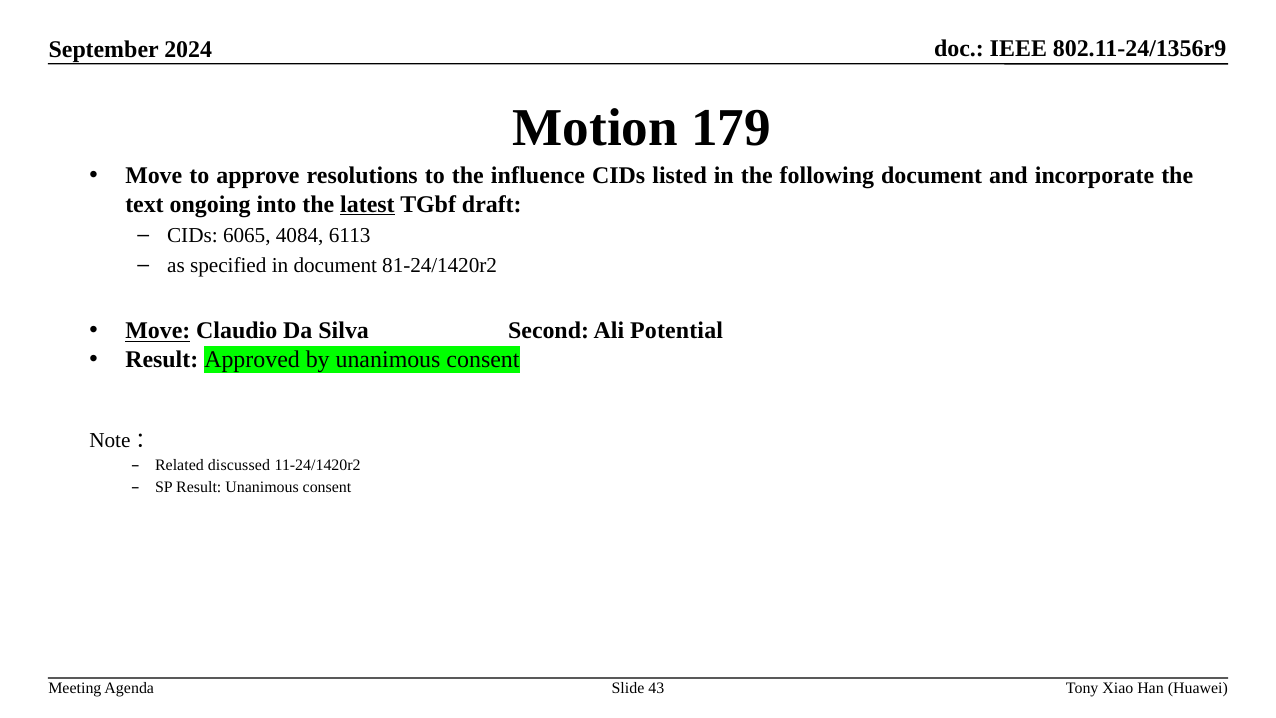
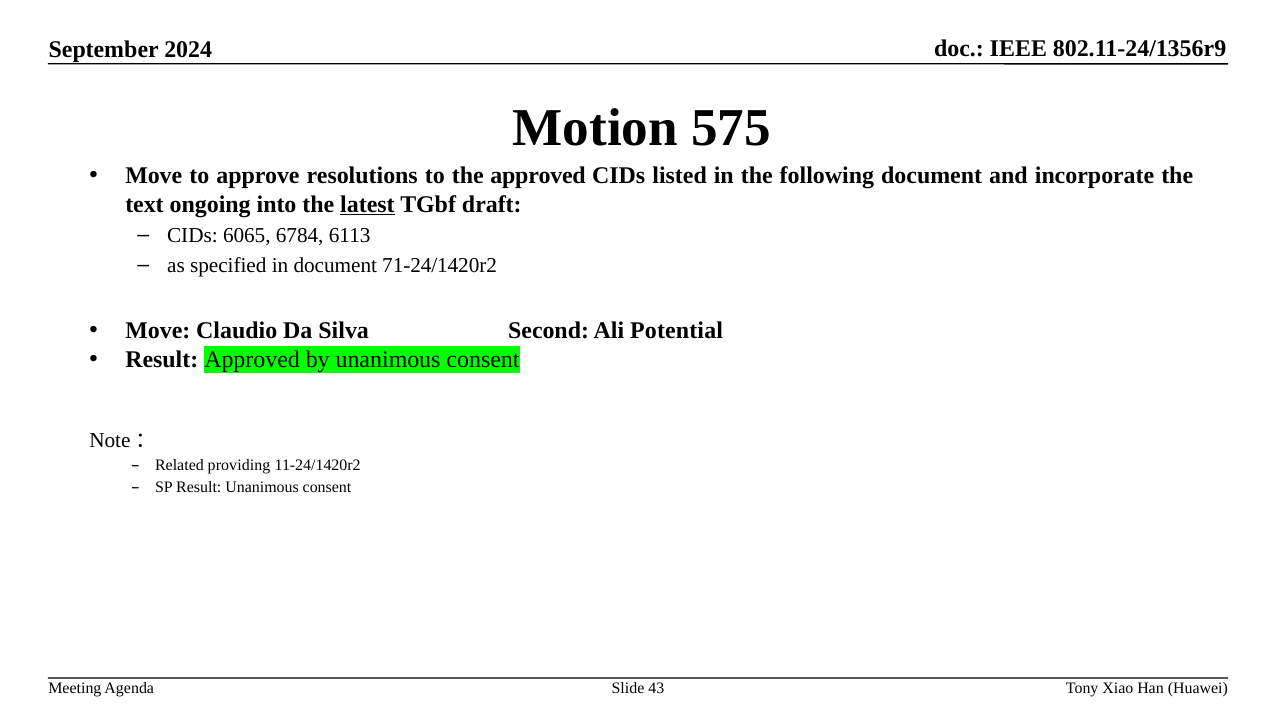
179: 179 -> 575 (731, 128)
the influence: influence -> approved (538, 176)
4084: 4084 -> 6784 (300, 235)
81-24/1420r2: 81-24/1420r2 -> 71-24/1420r2 (440, 265)
Move underline: present -> none (158, 331)
discussed: discussed -> providing (239, 465)
